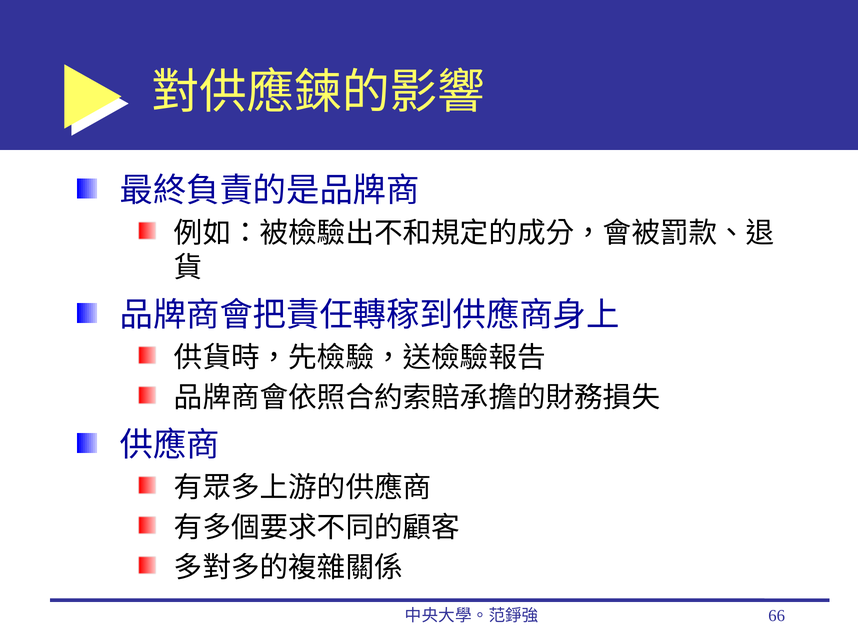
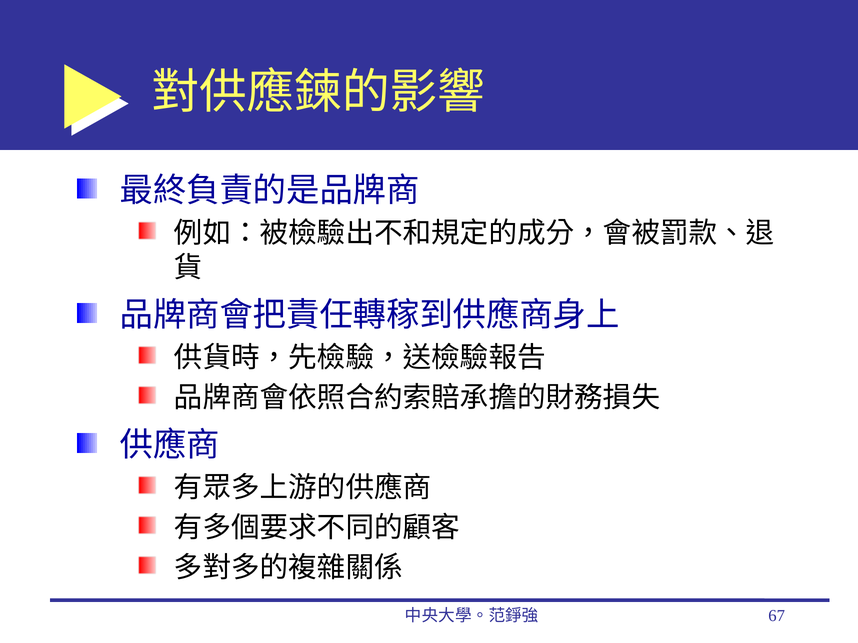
66: 66 -> 67 (777, 616)
